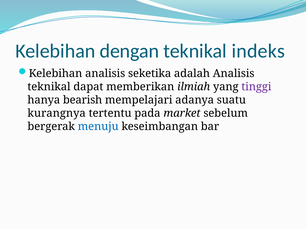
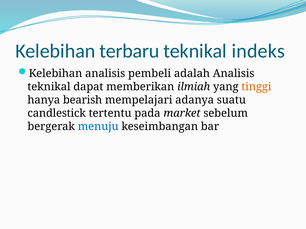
dengan: dengan -> terbaru (129, 51)
seketika: seketika -> pembeli (150, 74)
tinggi colour: purple -> orange (256, 87)
kurangnya: kurangnya -> candlestick (57, 113)
